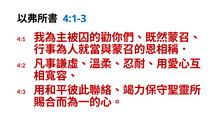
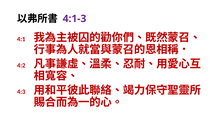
4:1-3 colour: blue -> purple (75, 19)
